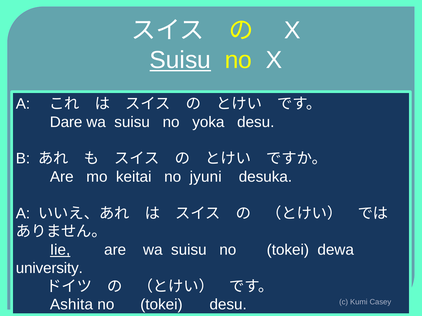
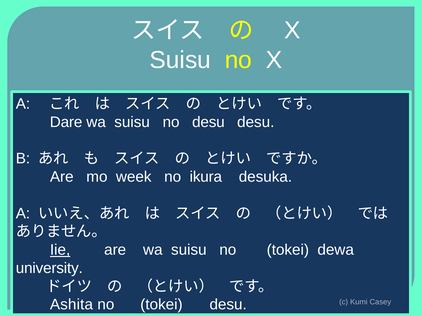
Suisu underline: present -> none (180, 60)
no yoka: yoka -> desu (208, 122)
keitai: keitai -> week (134, 177)
jyuni: jyuni -> ikura (206, 177)
